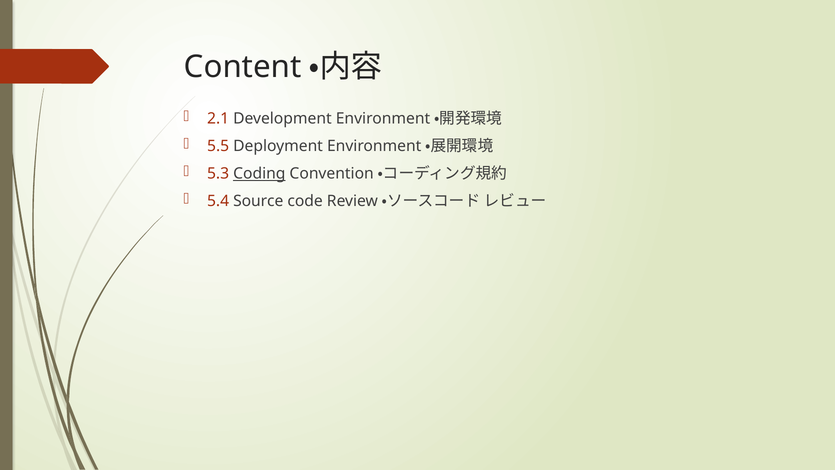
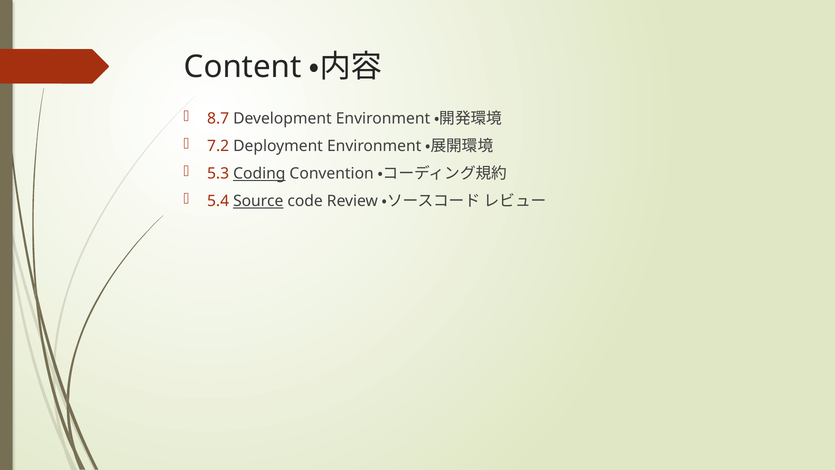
2.1: 2.1 -> 8.7 (218, 119)
5.5: 5.5 -> 7.2 (218, 146)
Source underline: none -> present (258, 201)
